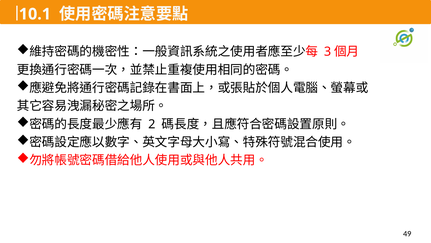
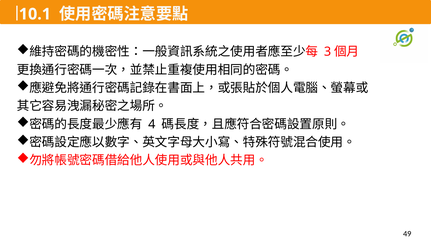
2: 2 -> 4 (152, 124)
